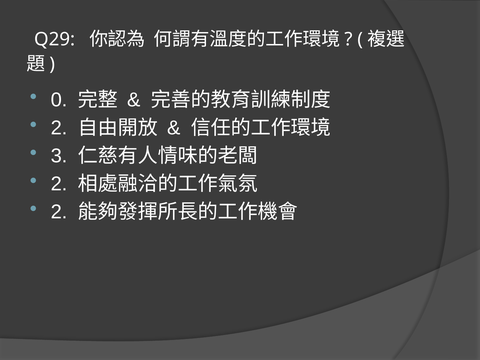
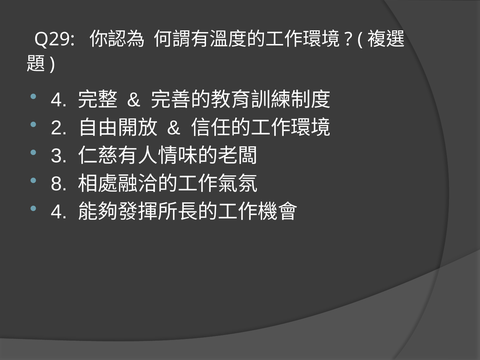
0: 0 -> 4 (59, 100)
2: 2 -> 8 (59, 184)
2: 2 -> 4 (59, 212)
